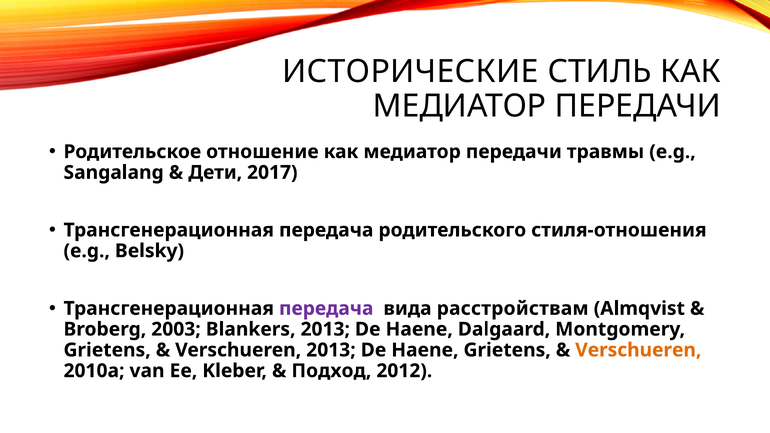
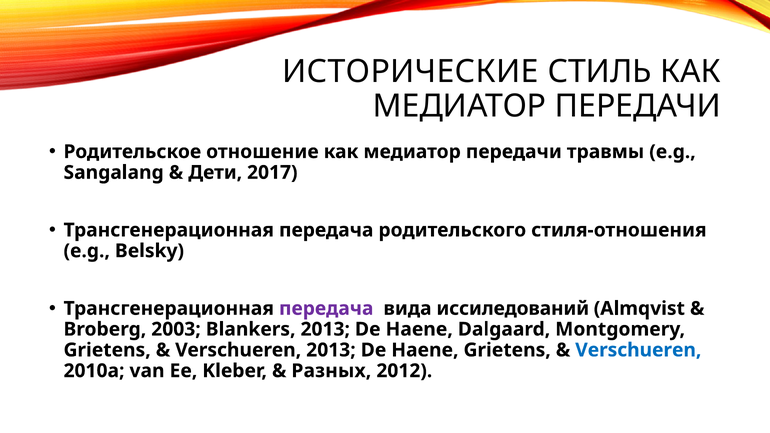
расстройствам: расстройствам -> иссиледований (513, 309)
Verschueren colour: orange -> blue (638, 350)
Подход: Подход -> Разных (331, 371)
